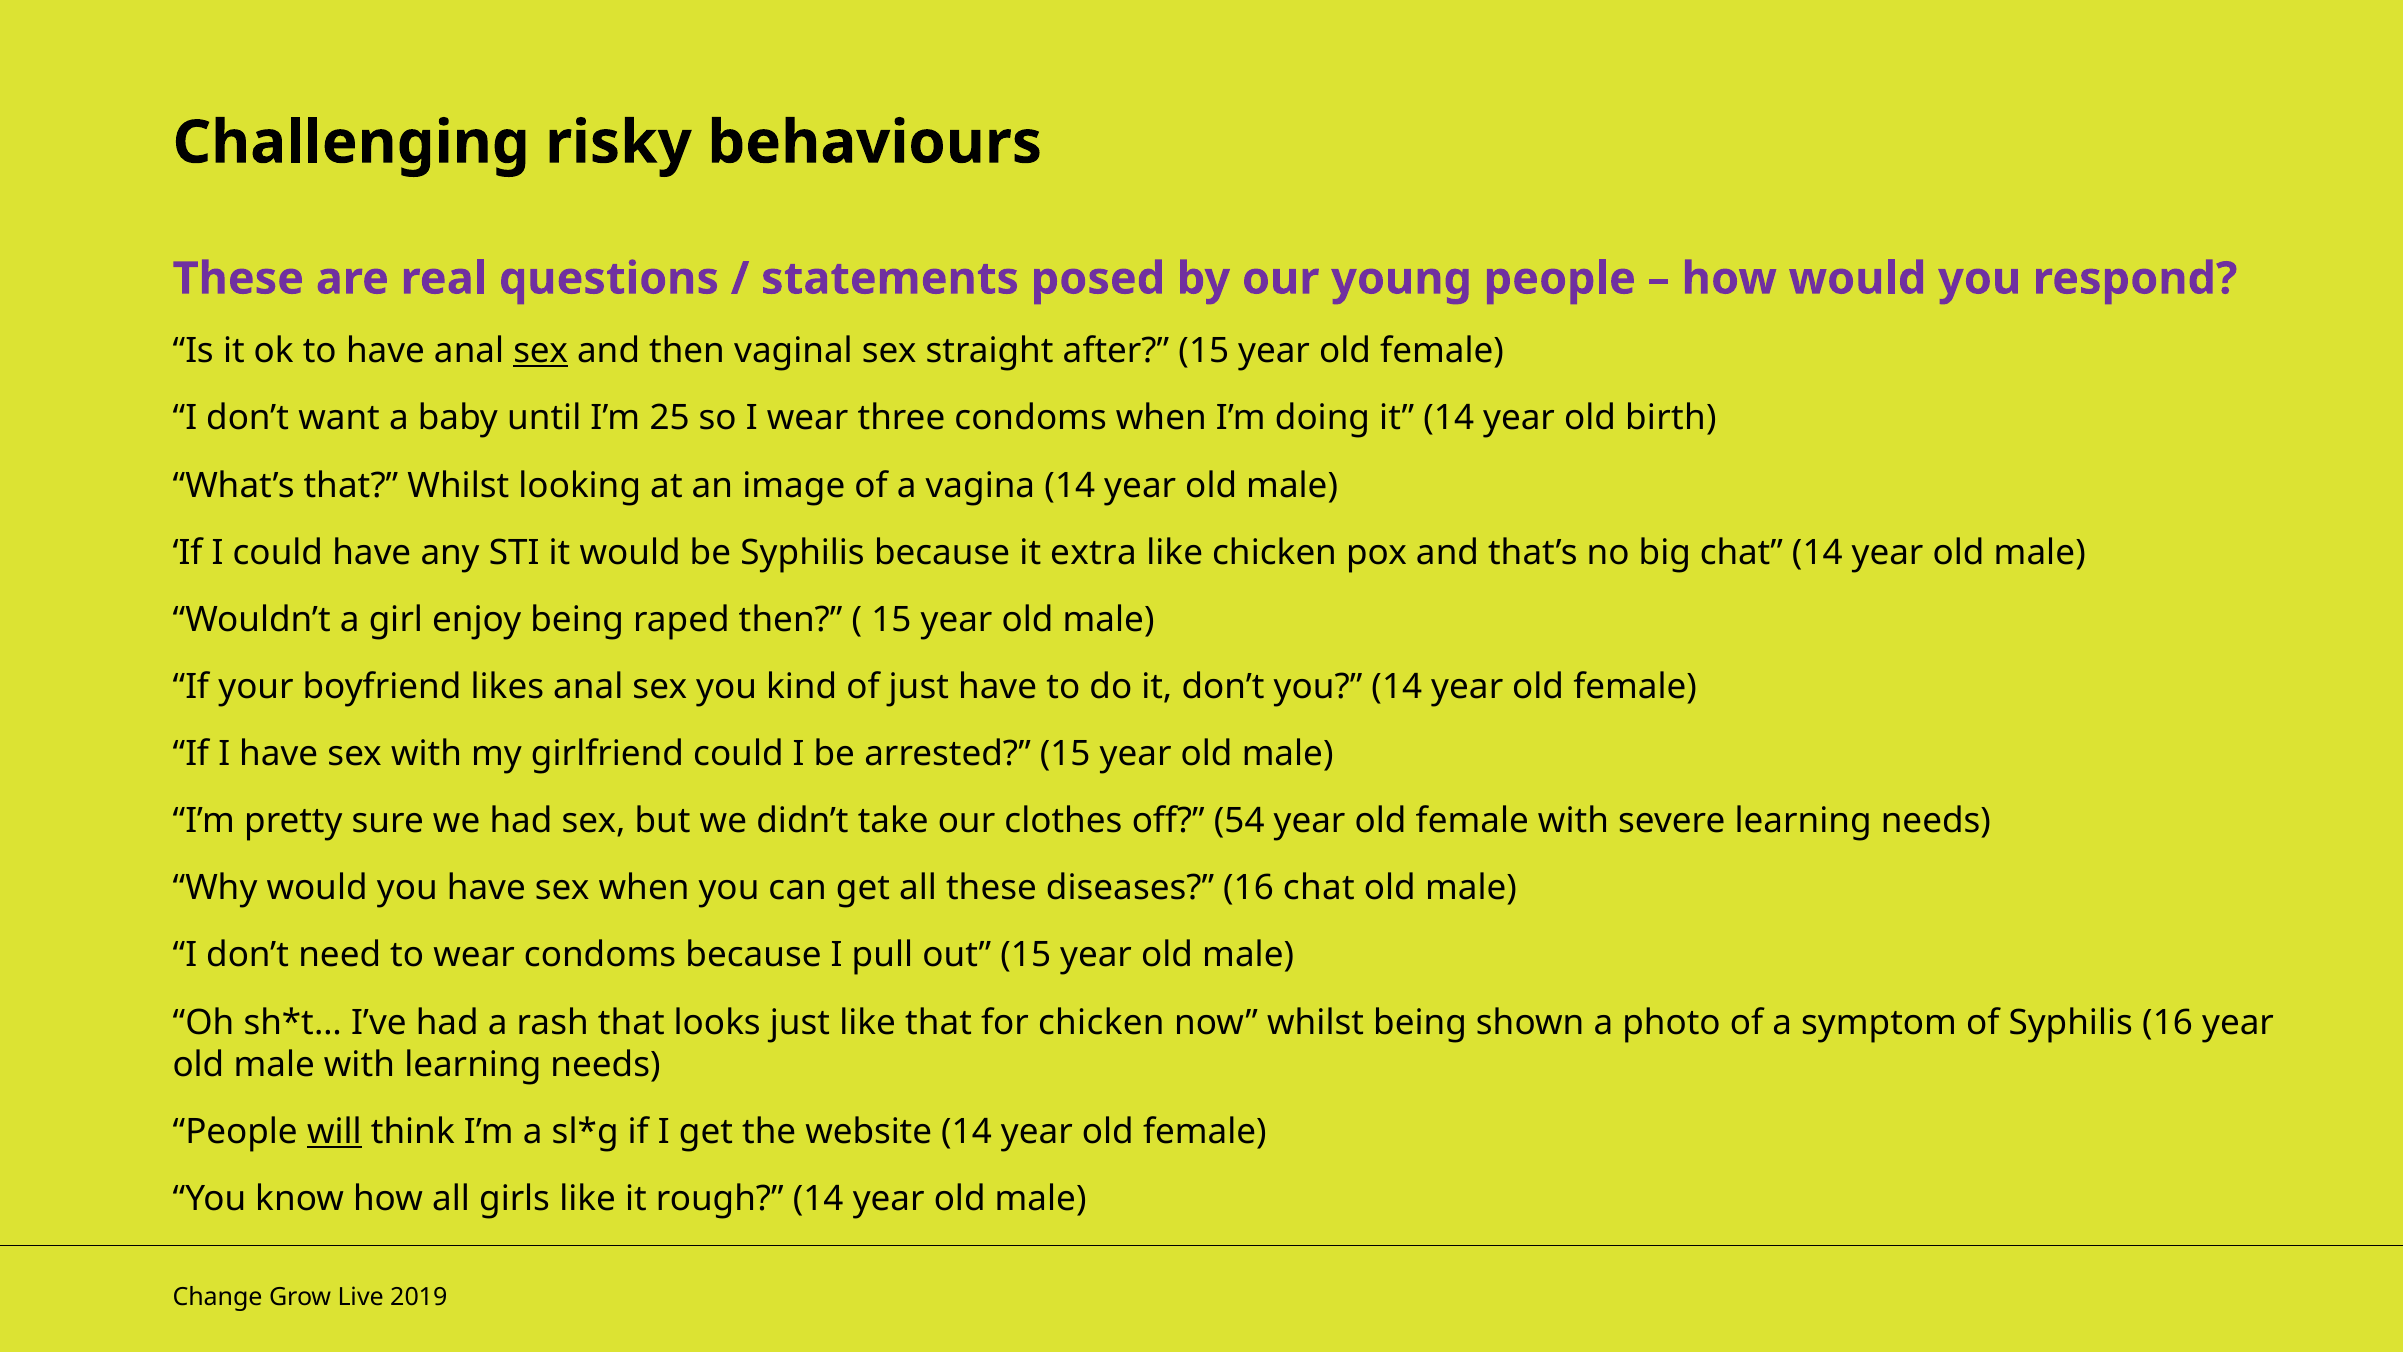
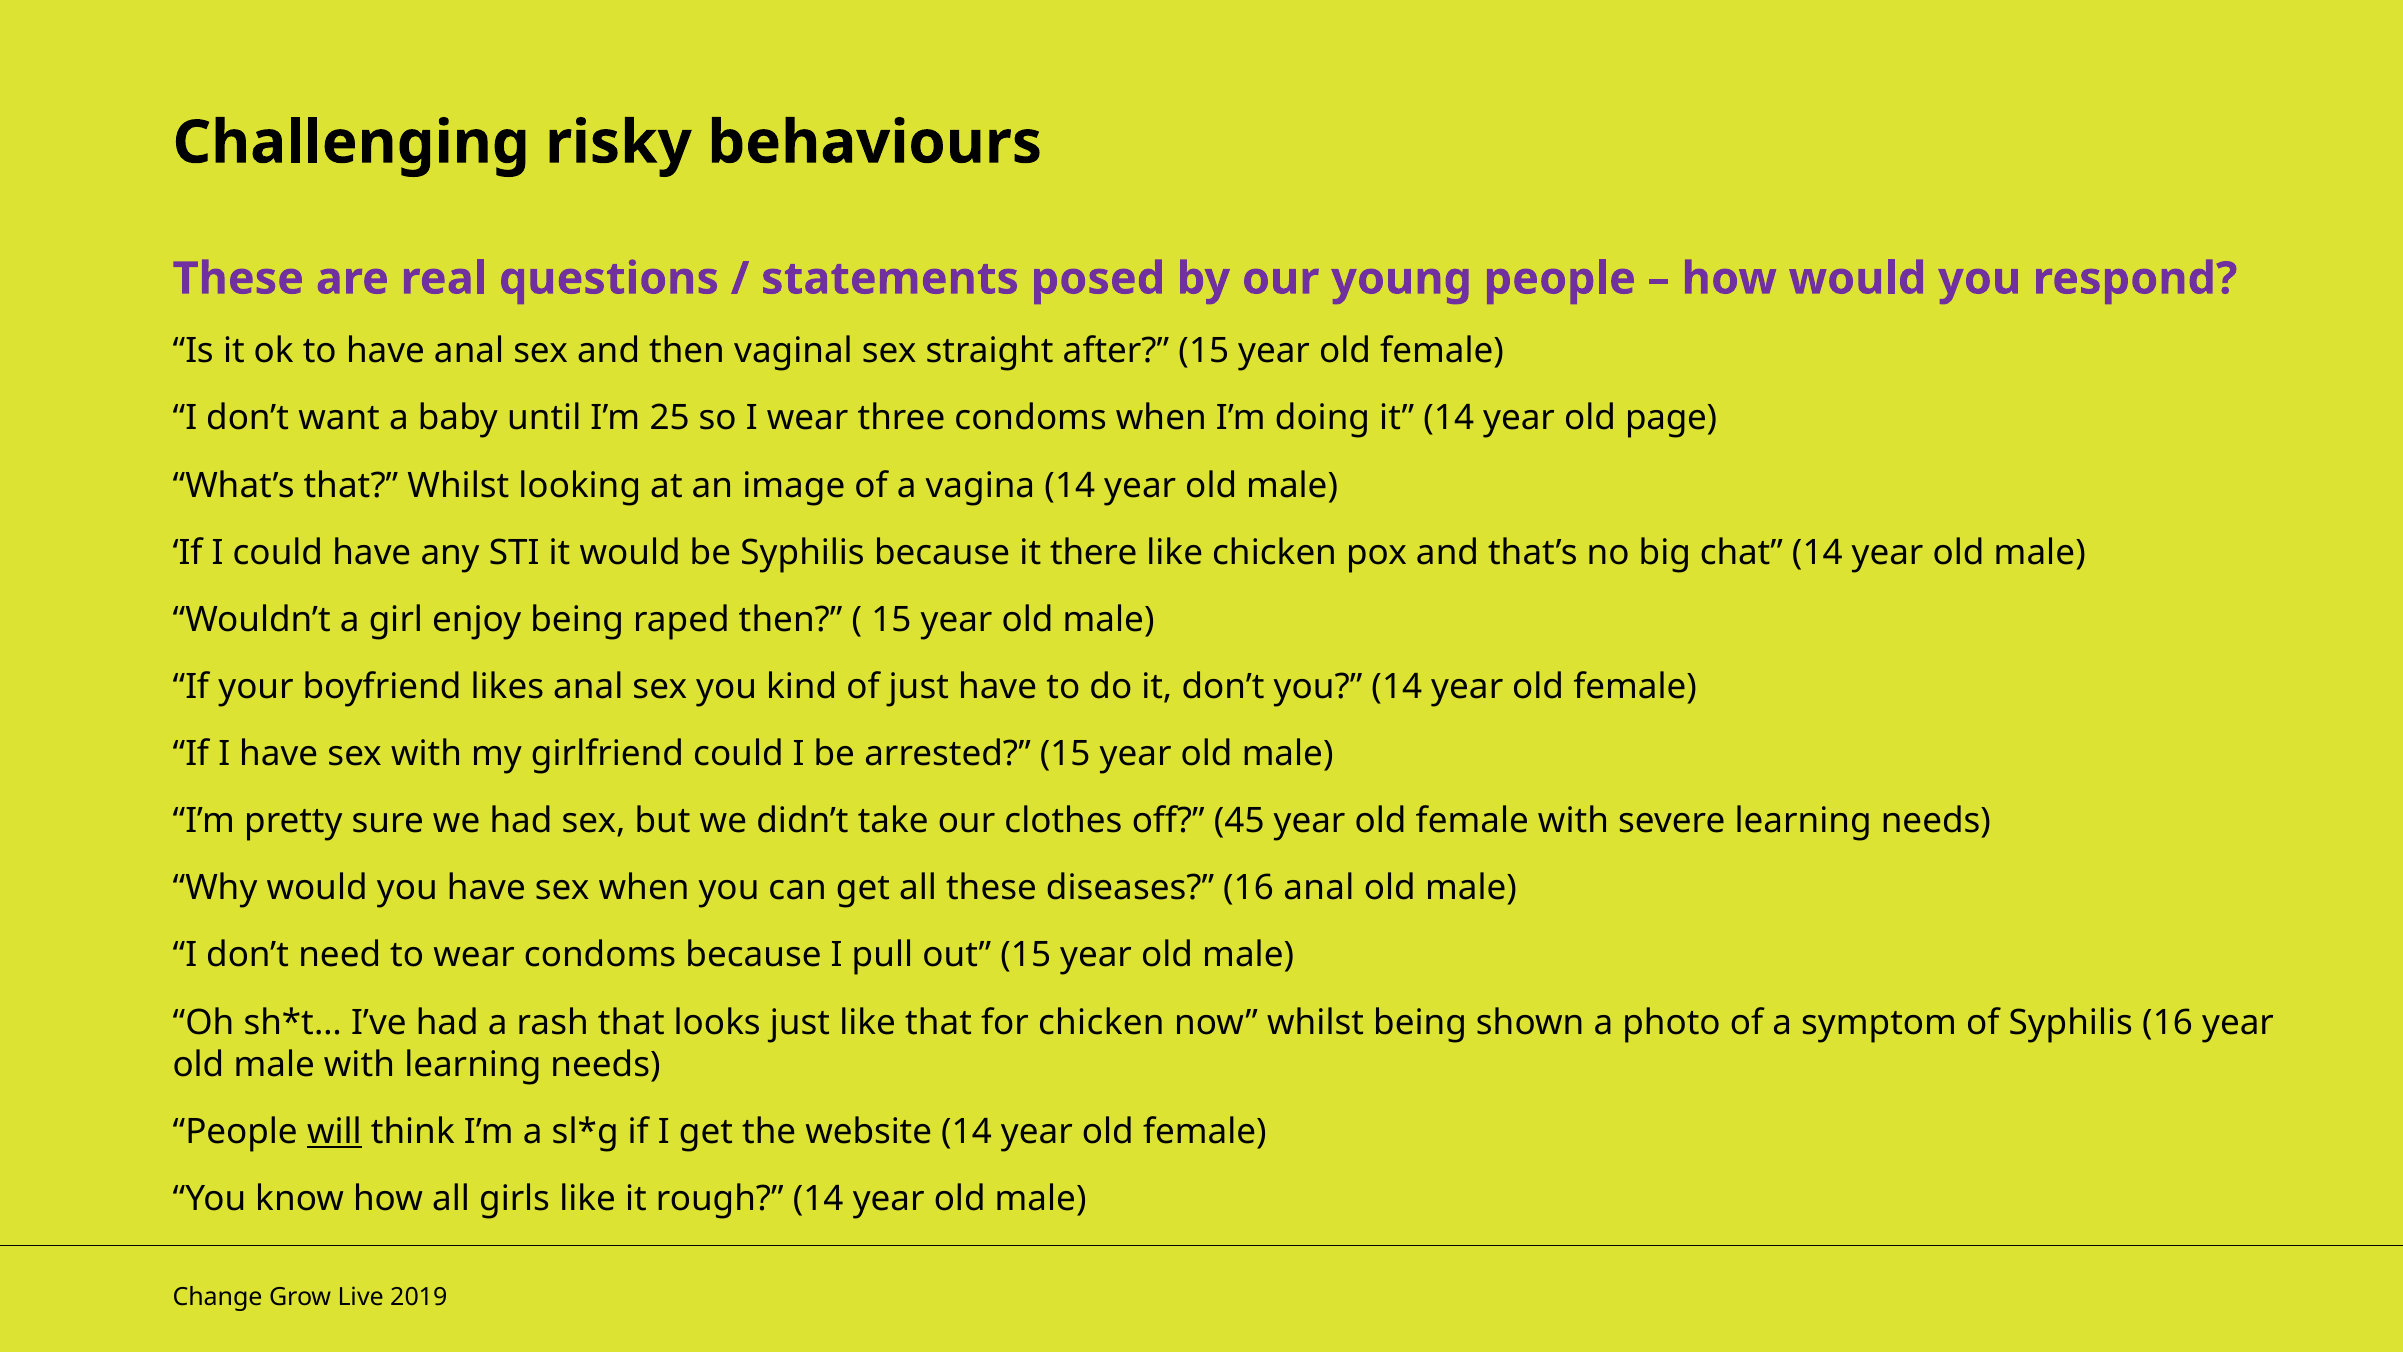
sex underline: present -> none (541, 351)
birth: birth -> page (1671, 418)
extra: extra -> there (1094, 552)
54: 54 -> 45 (1239, 821)
16 chat: chat -> anal (1319, 888)
